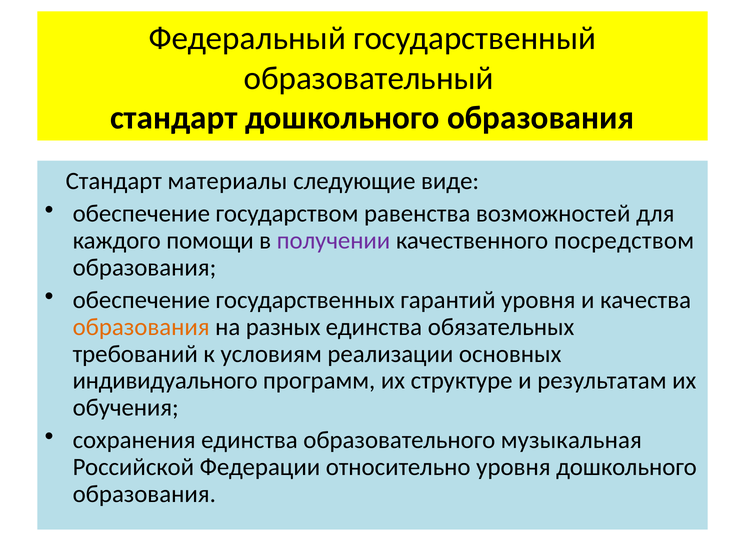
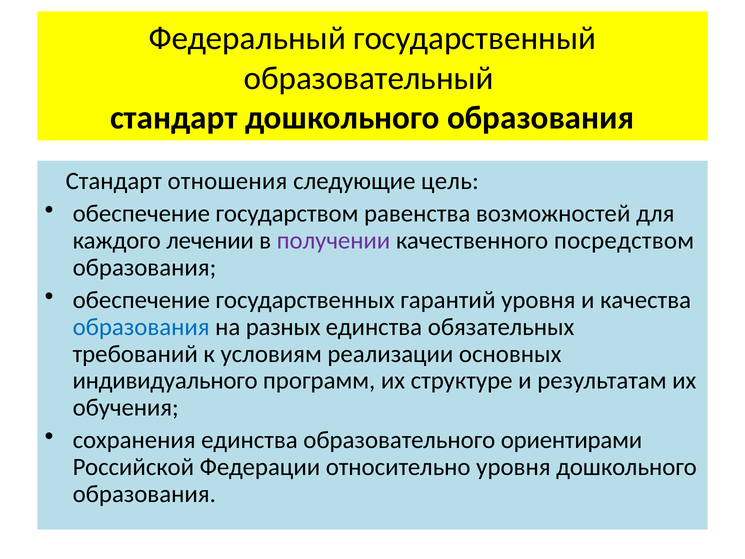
материалы: материалы -> отношения (227, 181)
виде: виде -> цель (450, 181)
помощи: помощи -> лечении (210, 240)
образования colour: orange -> blue (141, 327)
музыкальная: музыкальная -> ориентирами (571, 440)
